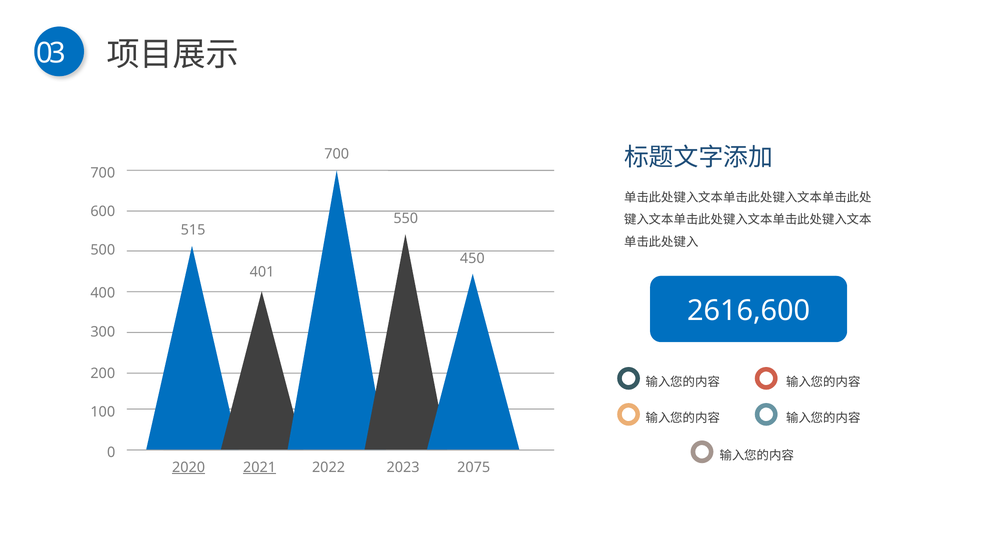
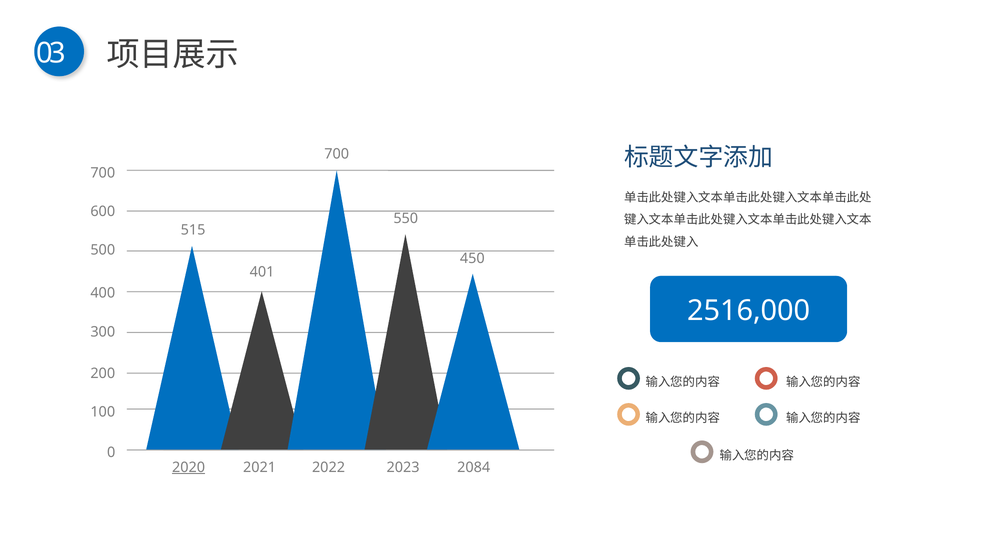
2616,600: 2616,600 -> 2516,000 (749, 311)
2021 underline: present -> none (260, 468)
2075: 2075 -> 2084 (474, 468)
